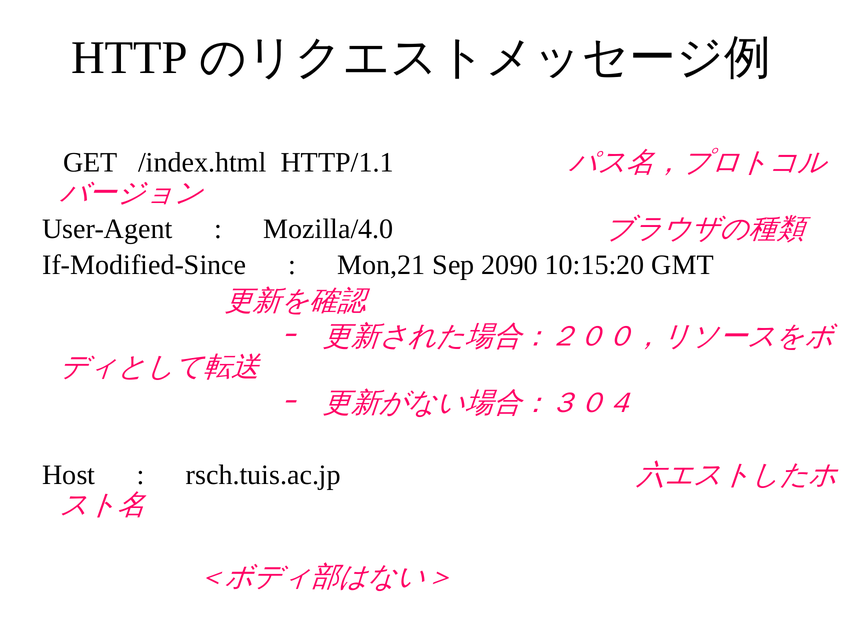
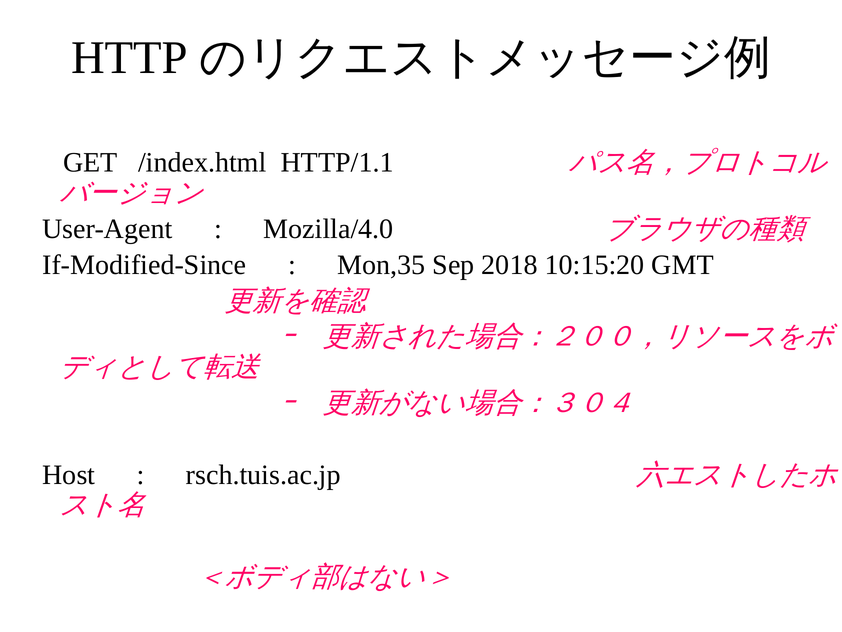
Mon,21: Mon,21 -> Mon,35 (381, 265)
2090: 2090 -> 2018 (510, 265)
